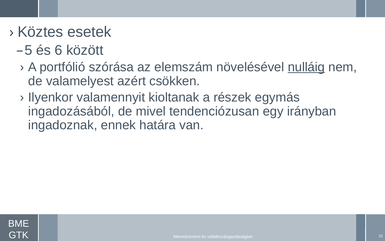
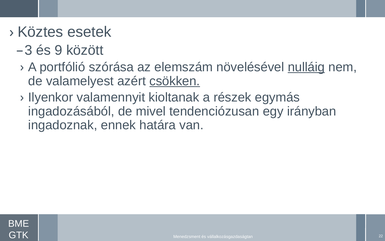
5: 5 -> 3 (28, 50)
6: 6 -> 9 (59, 50)
csökken underline: none -> present (175, 81)
